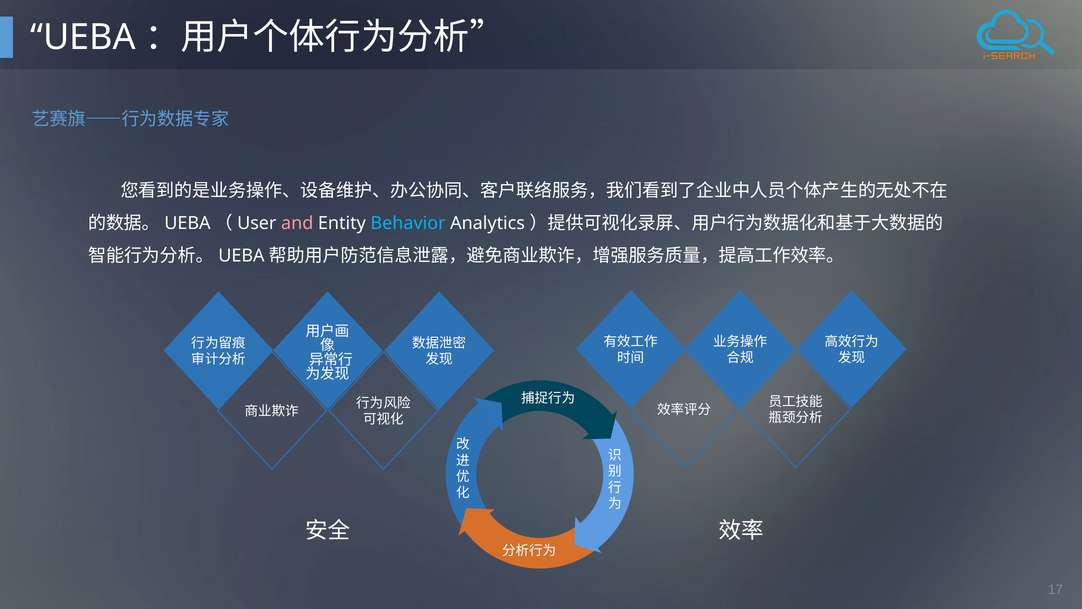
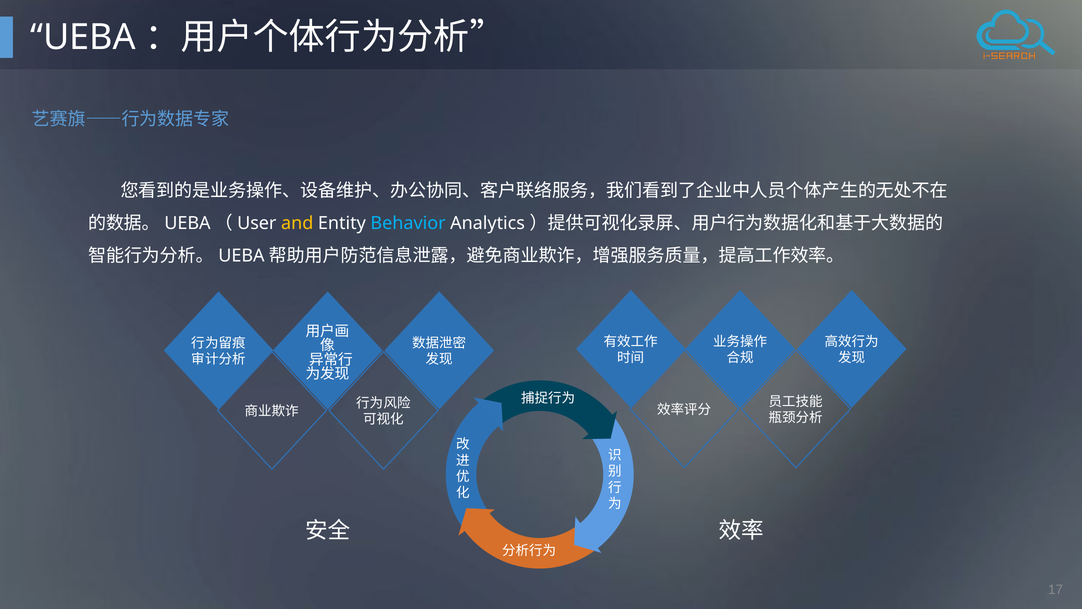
and colour: pink -> yellow (297, 223)
